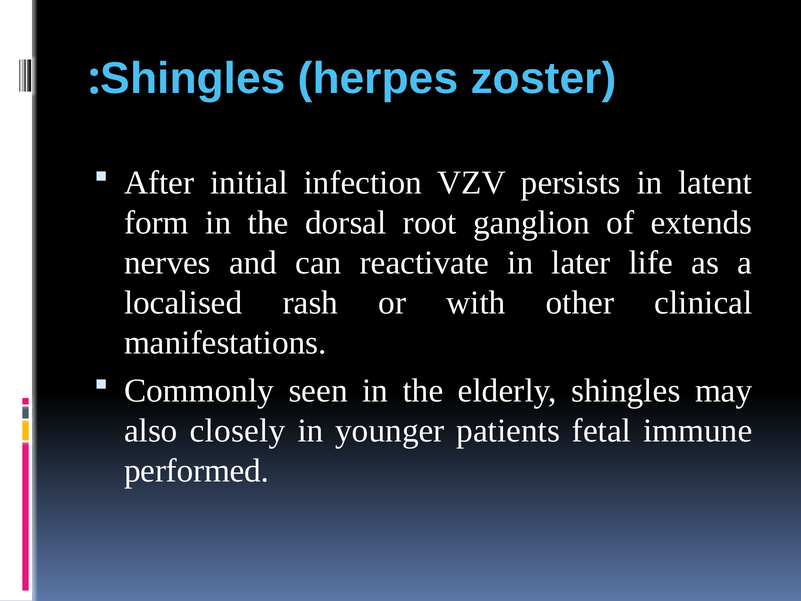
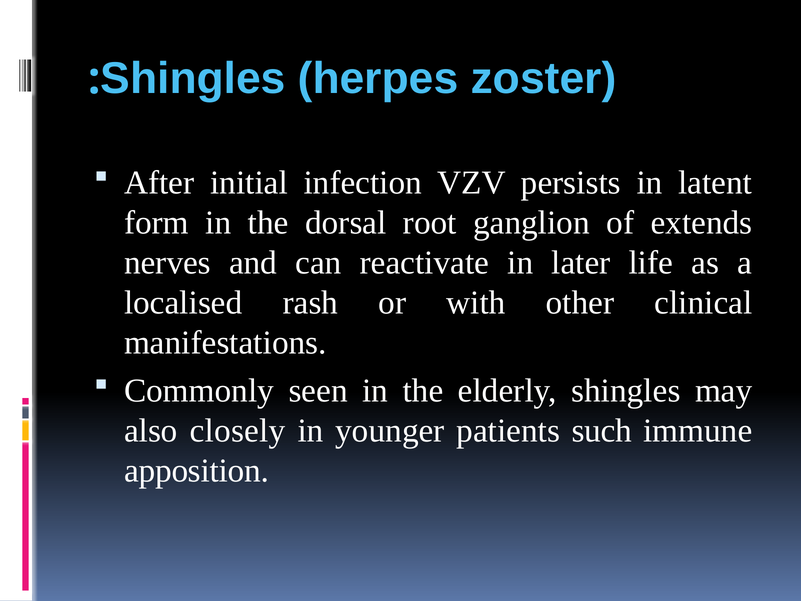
fetal: fetal -> such (602, 431)
performed: performed -> apposition (197, 471)
